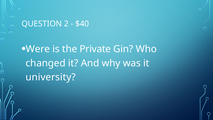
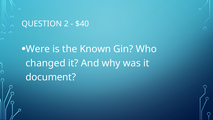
Private: Private -> Known (95, 49)
university: university -> document (51, 77)
